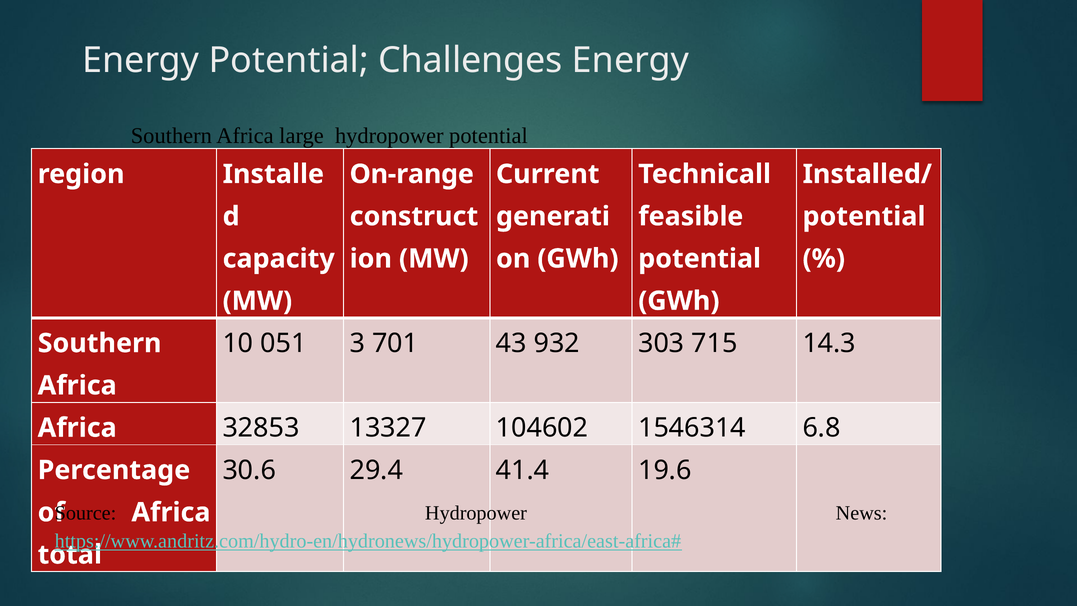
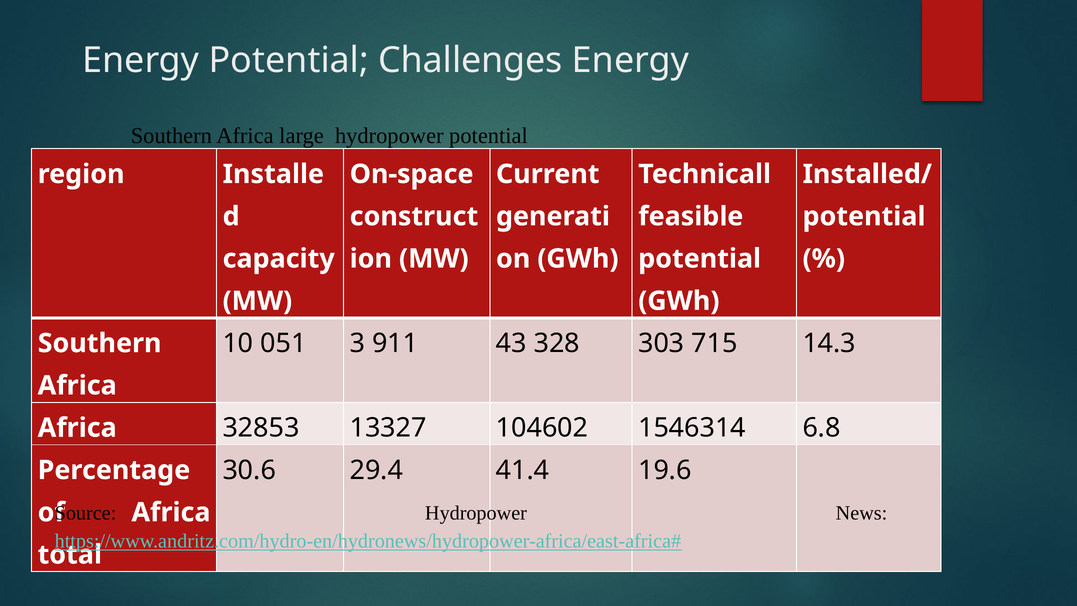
On-range: On-range -> On-space (412, 174)
701: 701 -> 911 (395, 343)
932: 932 -> 328 (557, 343)
